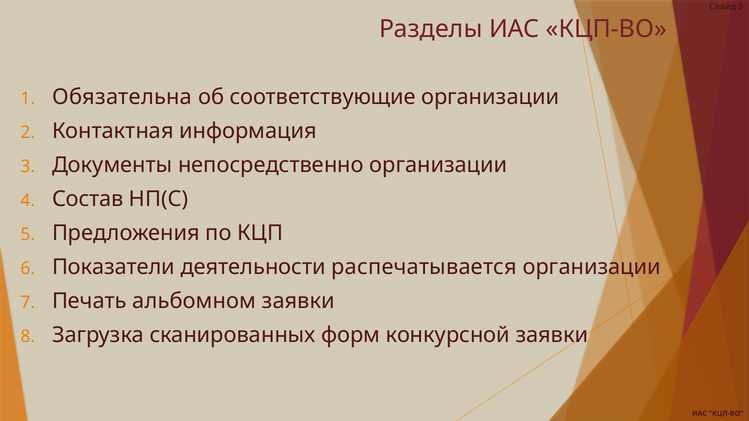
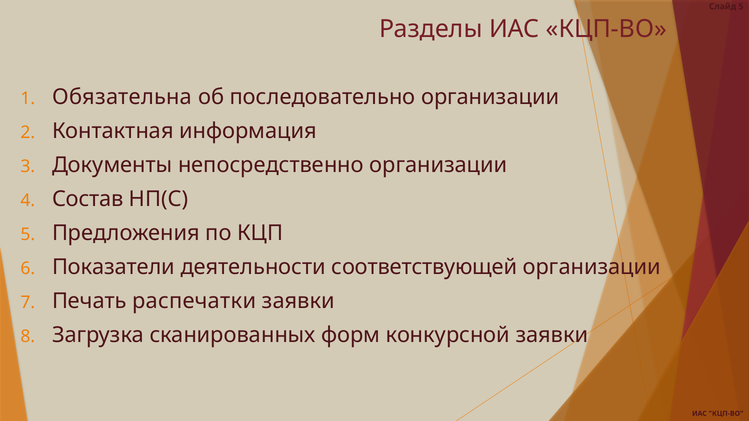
соответствующие: соответствующие -> последовательно (323, 97)
распечатывается: распечатывается -> соответствующей (424, 267)
альбомном: альбомном -> распечатки (194, 301)
